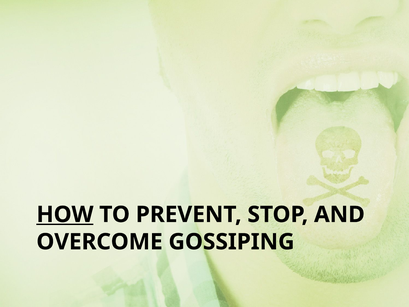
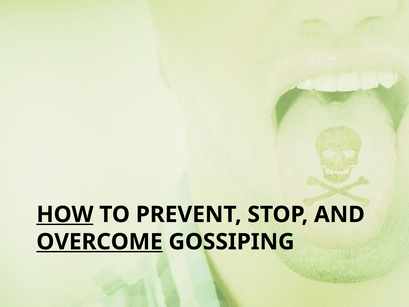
OVERCOME underline: none -> present (100, 242)
